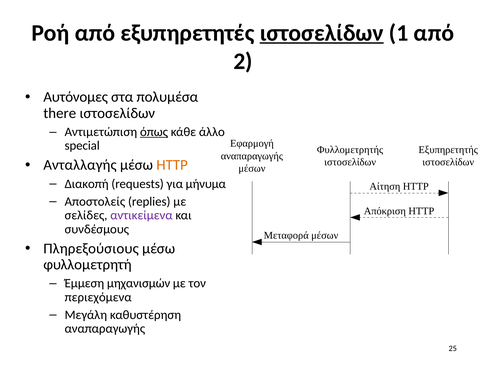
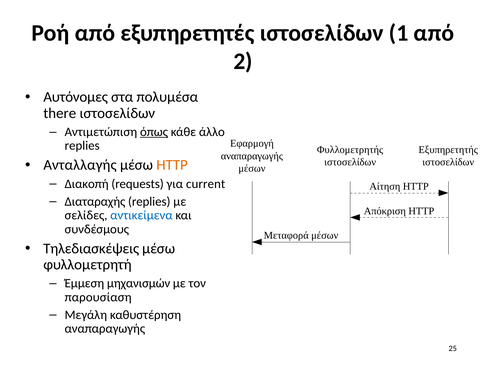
ιστοσελίδων underline: present -> none (322, 33)
special: special -> replies (82, 146)
μήνυμα: μήνυμα -> current (206, 184)
Αποστολείς: Αποστολείς -> Διαταραχής (95, 201)
αντικείμενα colour: purple -> blue (141, 215)
Πληρεξούσιους: Πληρεξούσιους -> Τηλεδιασκέψεις (91, 248)
περιεχόμενα: περιεχόμενα -> παρουσίαση (98, 297)
